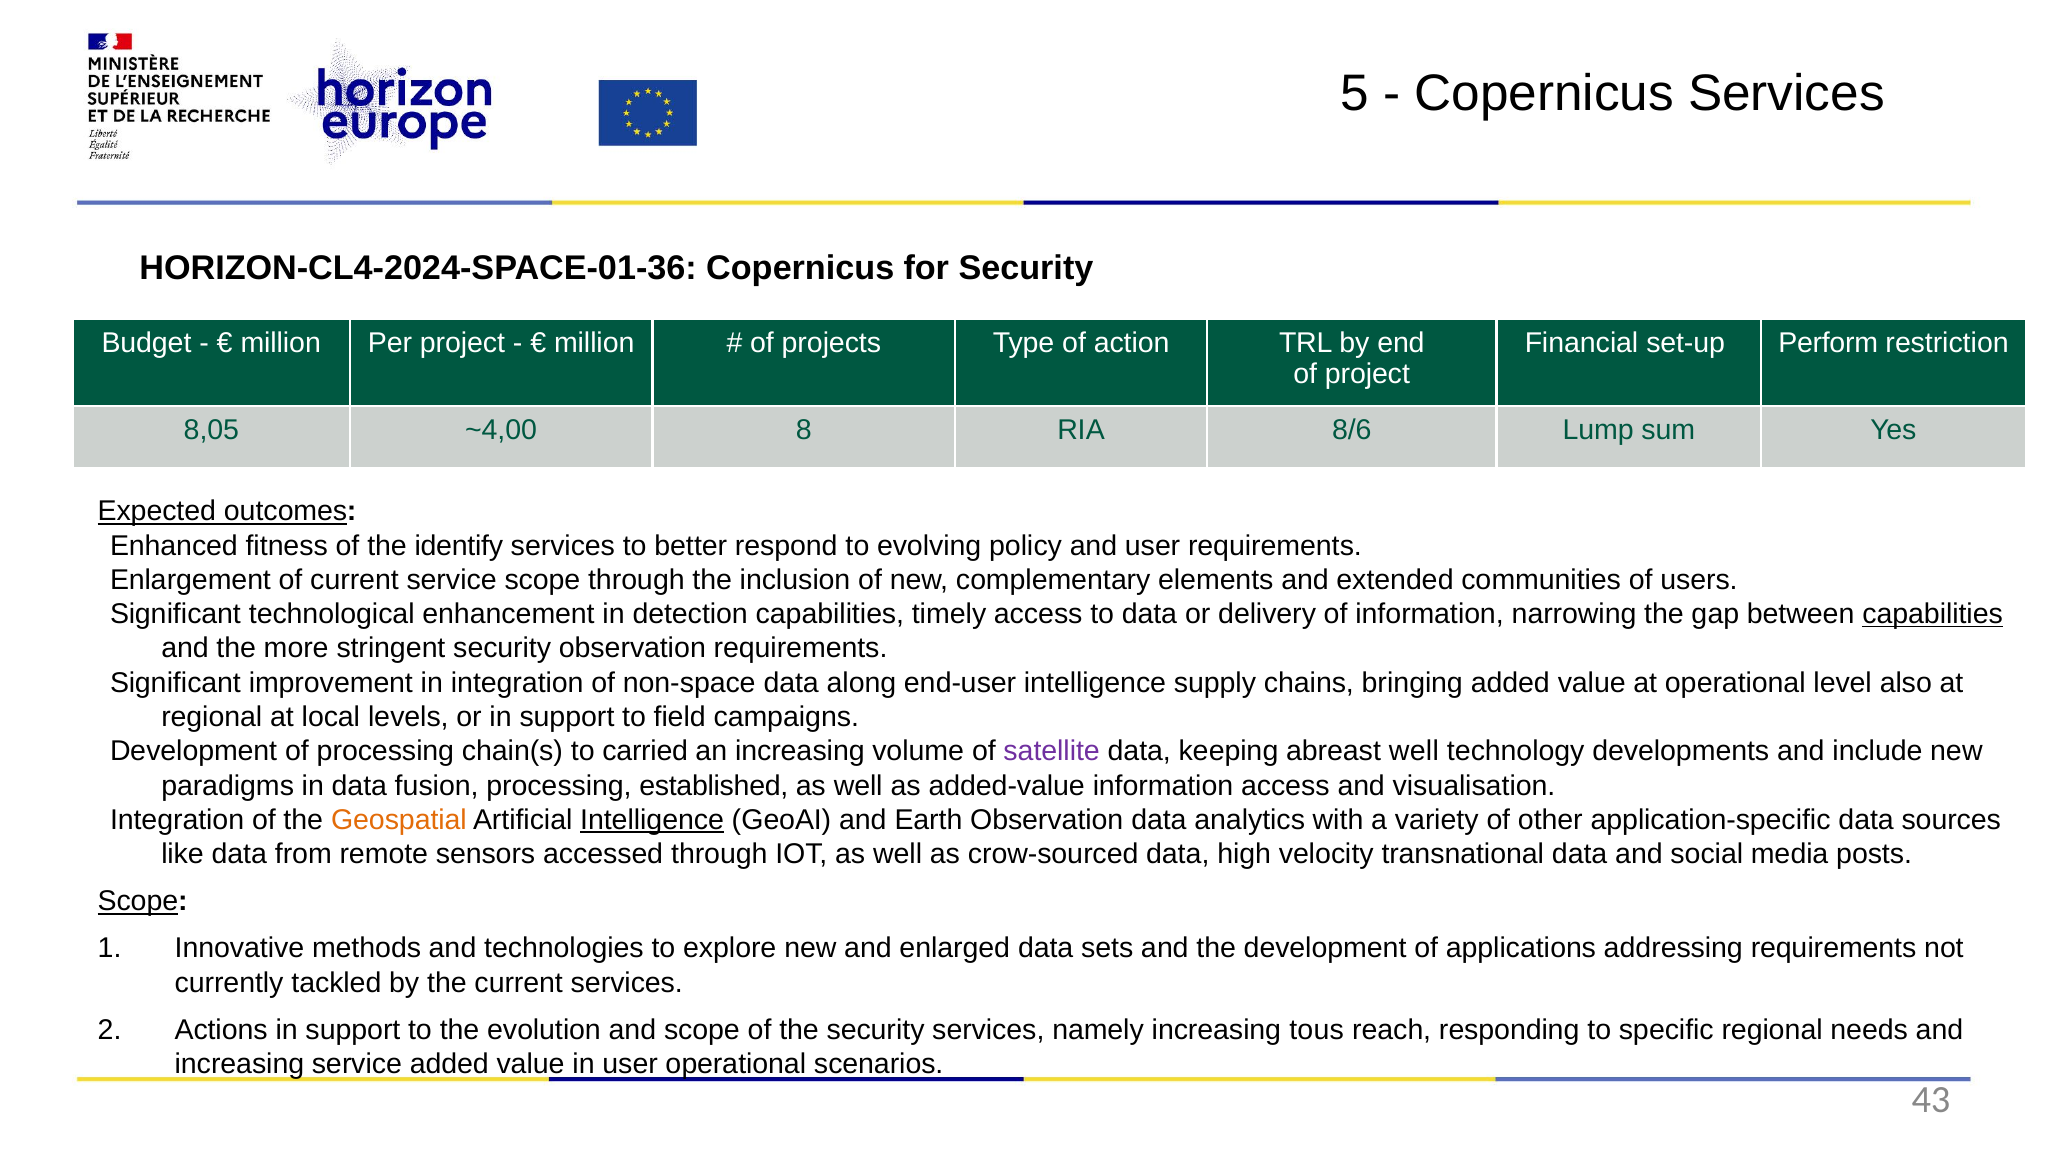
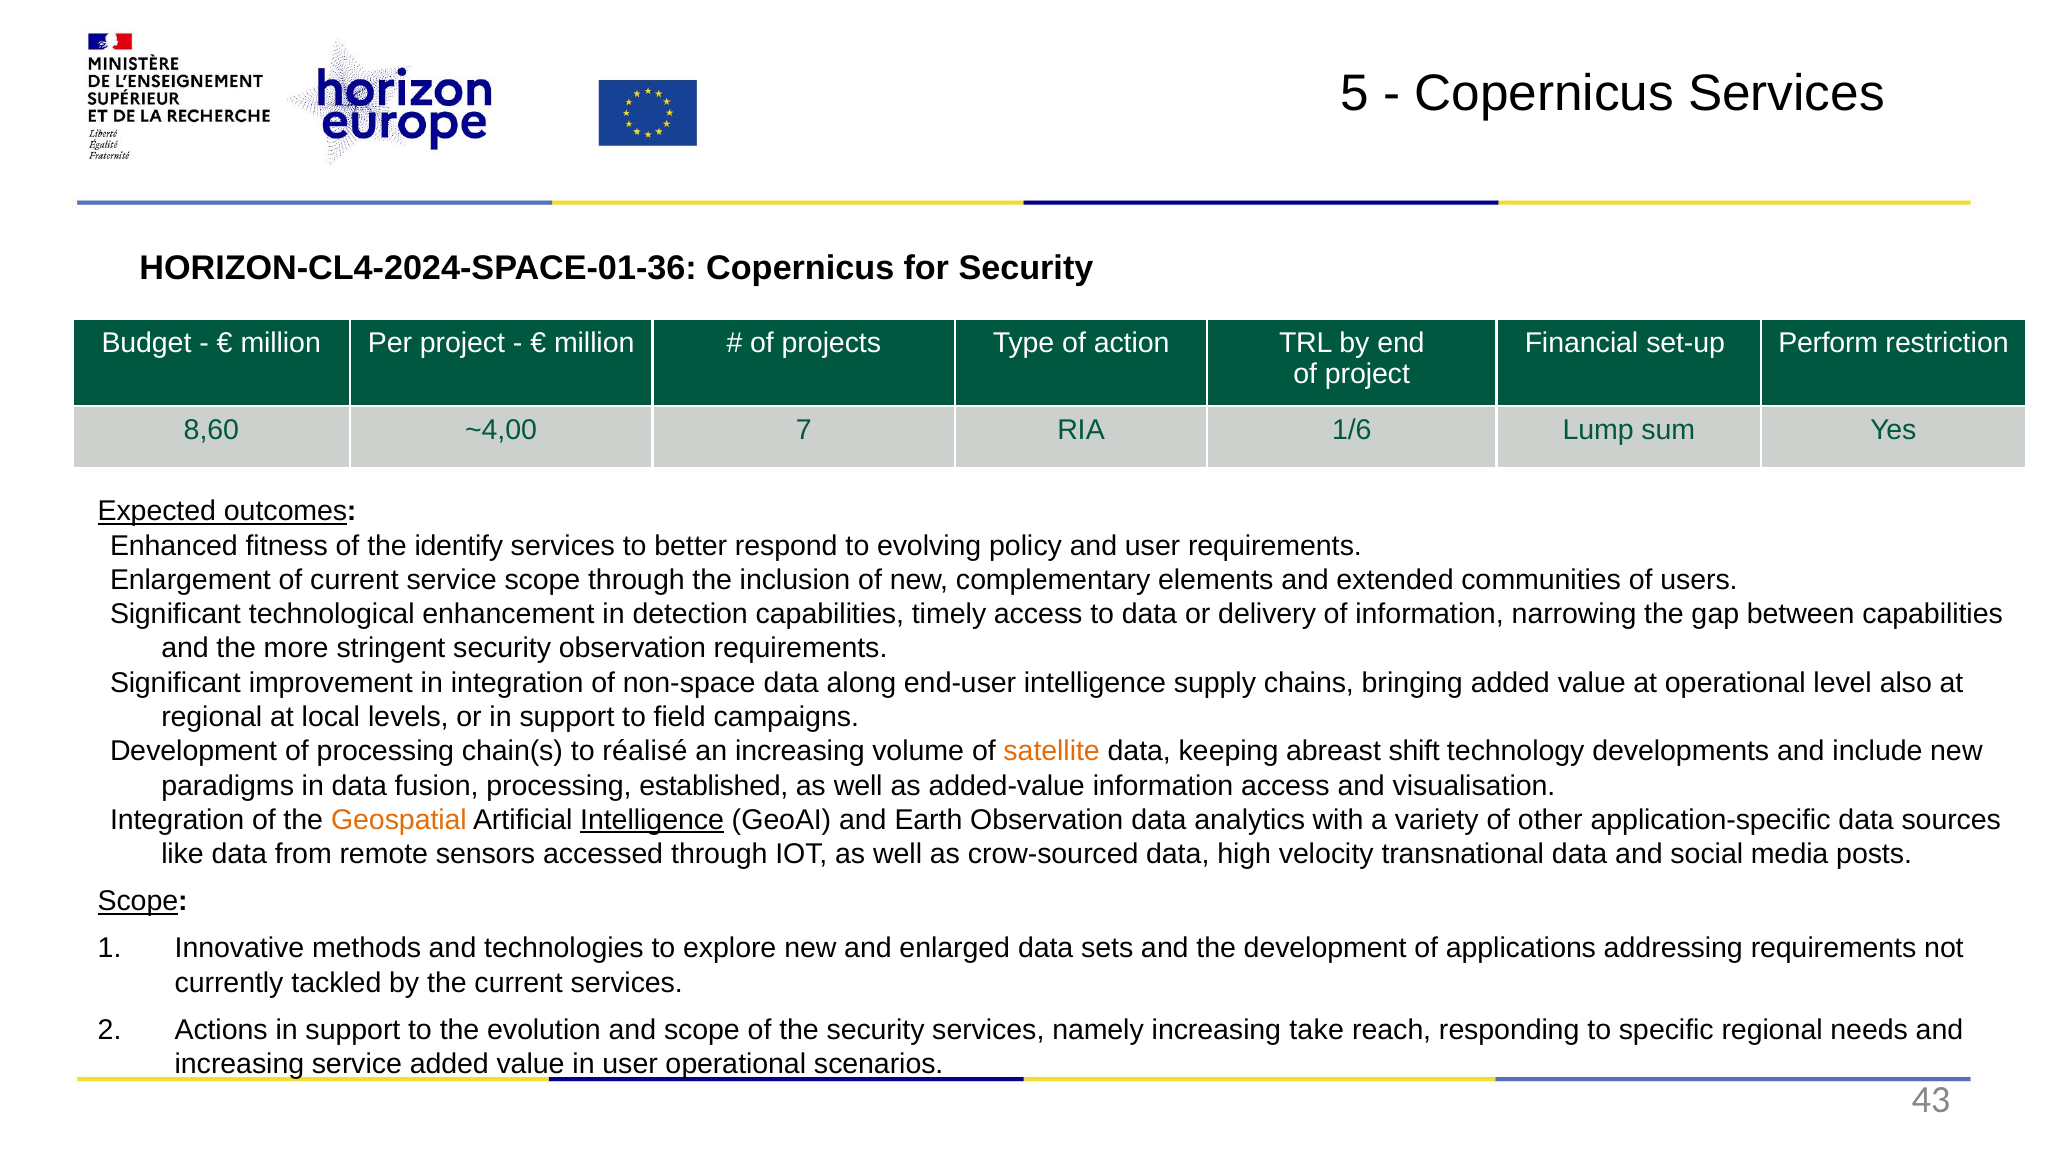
8,05: 8,05 -> 8,60 (211, 430)
8: 8 -> 7 (804, 430)
8/6: 8/6 -> 1/6 (1352, 430)
capabilities underline: present -> none (1933, 614)
carried: carried -> réalisé (645, 751)
satellite colour: purple -> orange (1052, 751)
abreast well: well -> shift (1414, 751)
tous: tous -> take (1317, 1030)
